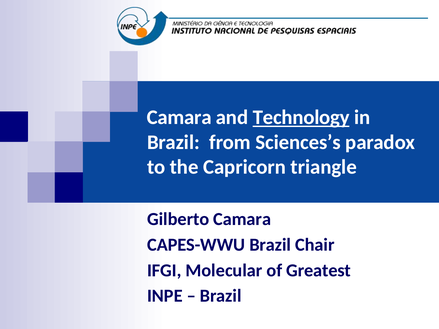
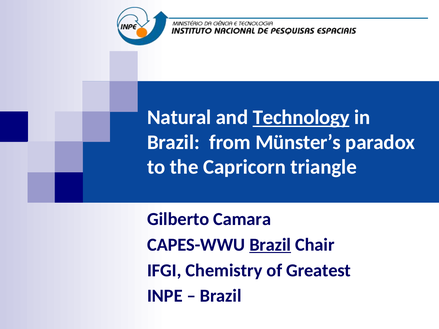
Camara: Camara -> Natural (179, 117)
Sciences’s: Sciences’s -> Münster’s (298, 142)
Brazil underline: none -> present (270, 245)
Molecular: Molecular -> Chemistry (224, 271)
